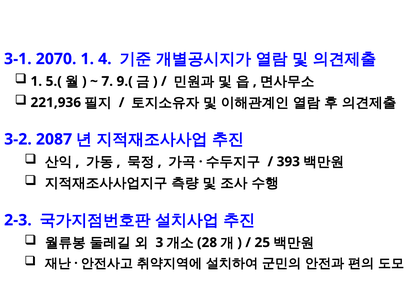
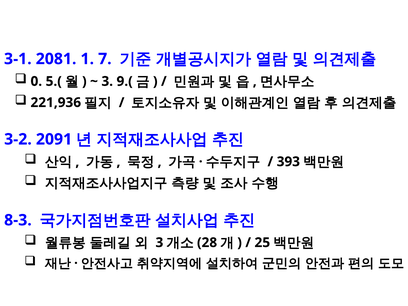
2070: 2070 -> 2081 (56, 59)
4: 4 -> 7 (105, 59)
1: 1 -> 0 (36, 81)
7: 7 -> 3 (107, 81)
2087: 2087 -> 2091 (54, 139)
2-3: 2-3 -> 8-3 (18, 220)
